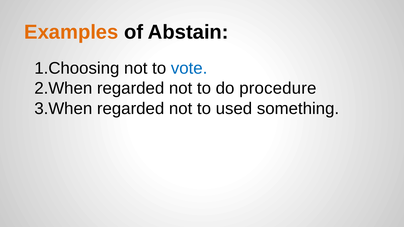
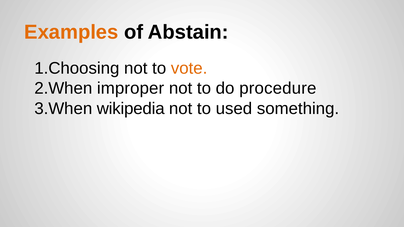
vote colour: blue -> orange (189, 68)
regarded: regarded -> improper (131, 89)
regarded: regarded -> wikipedia (131, 109)
